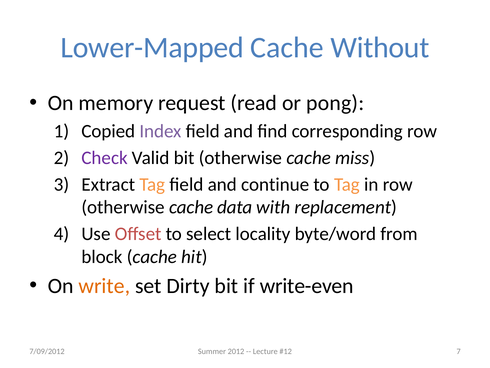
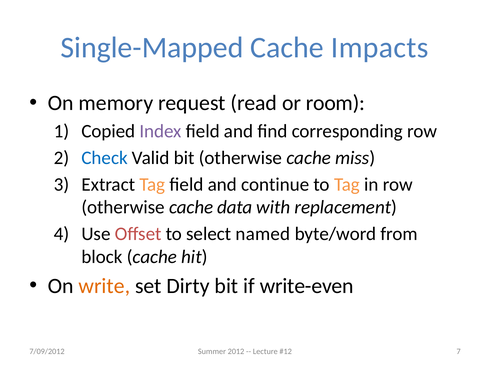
Lower-Mapped: Lower-Mapped -> Single-Mapped (152, 47)
Without: Without -> Impacts (380, 47)
pong: pong -> room (335, 103)
Check colour: purple -> blue (105, 158)
locality: locality -> named (263, 234)
